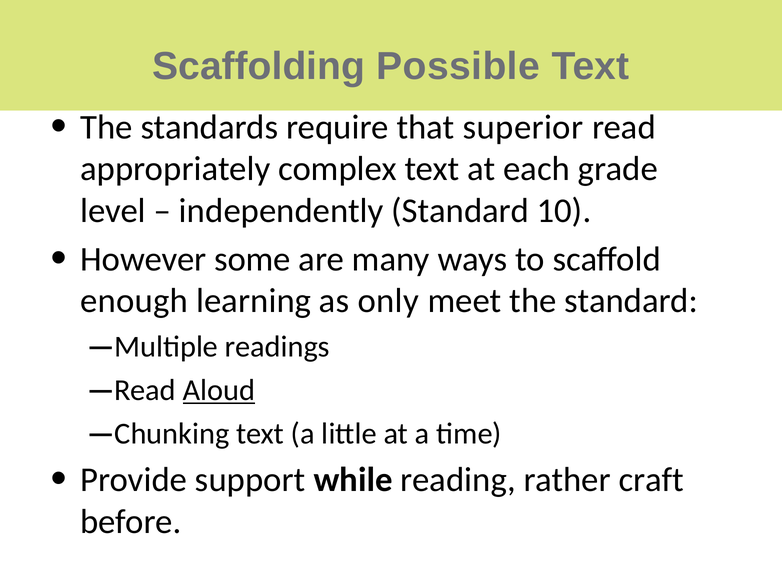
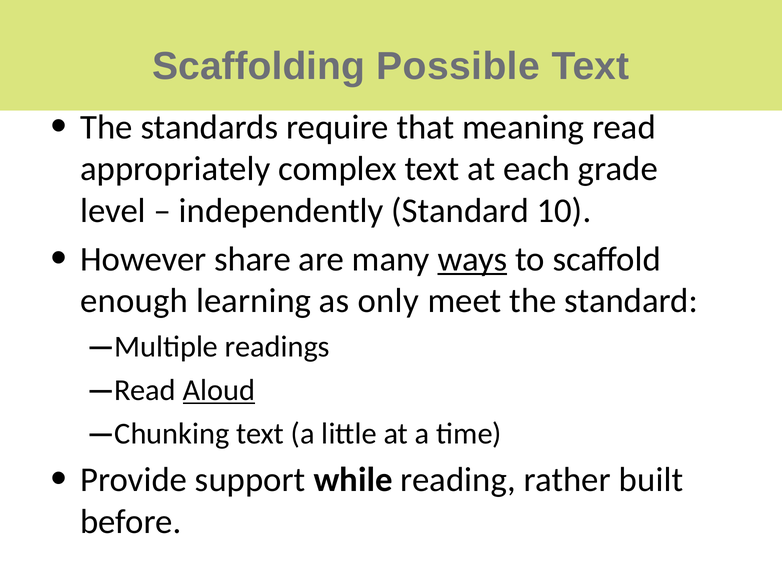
superior: superior -> meaning (523, 127)
some: some -> share (253, 259)
ways underline: none -> present (473, 259)
craft: craft -> built (651, 480)
